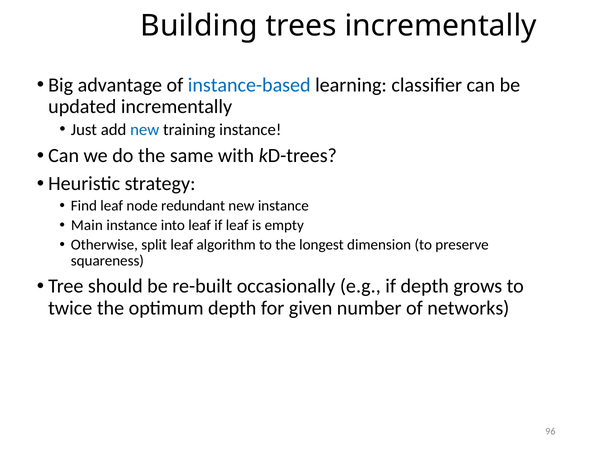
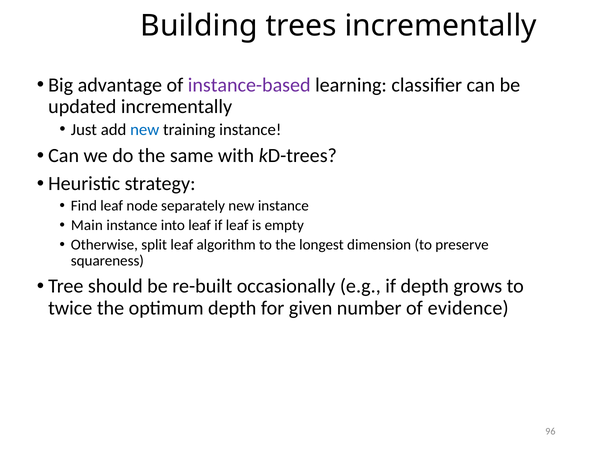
instance-based colour: blue -> purple (249, 85)
redundant: redundant -> separately (193, 206)
networks: networks -> evidence (468, 308)
